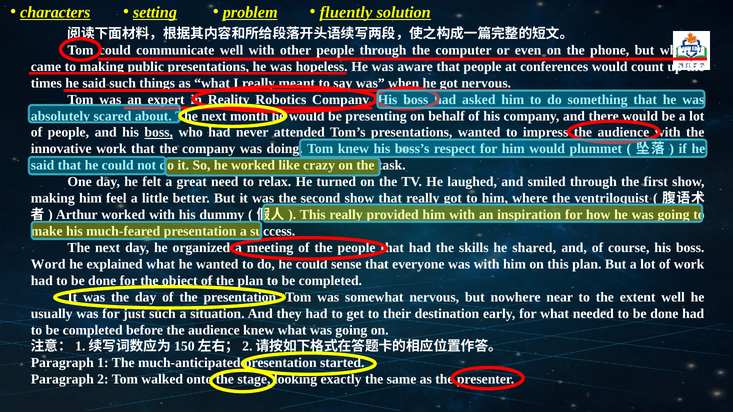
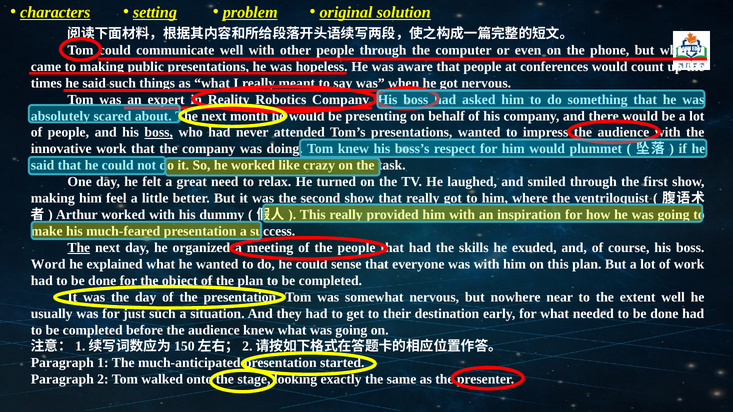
fluently: fluently -> original (346, 12)
The underline: none -> present (79, 248)
shared: shared -> exuded (534, 248)
